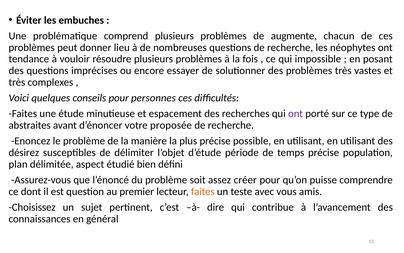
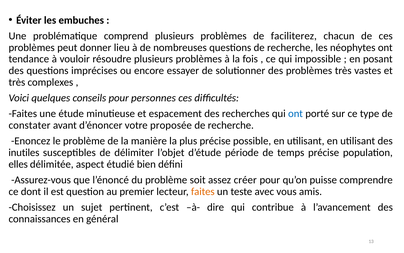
augmente: augmente -> faciliterez (294, 36)
ont colour: purple -> blue (296, 113)
abstraites: abstraites -> constater (30, 125)
désirez: désirez -> inutiles (24, 152)
plan: plan -> elles (18, 164)
